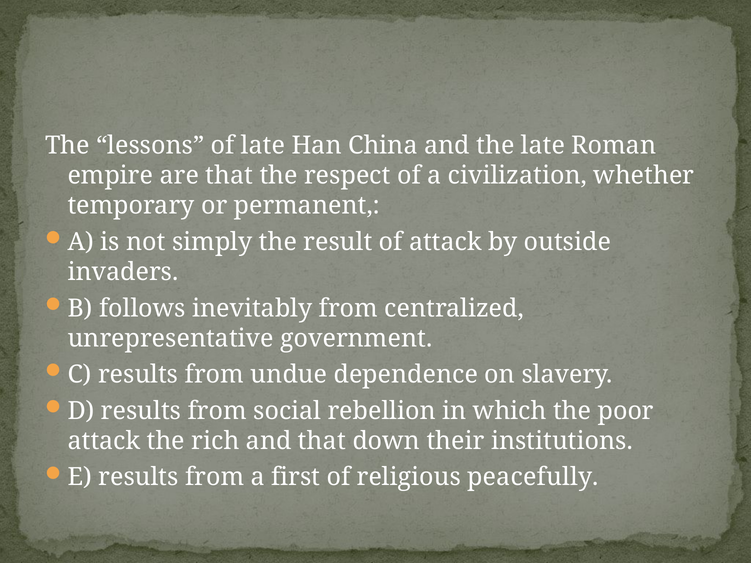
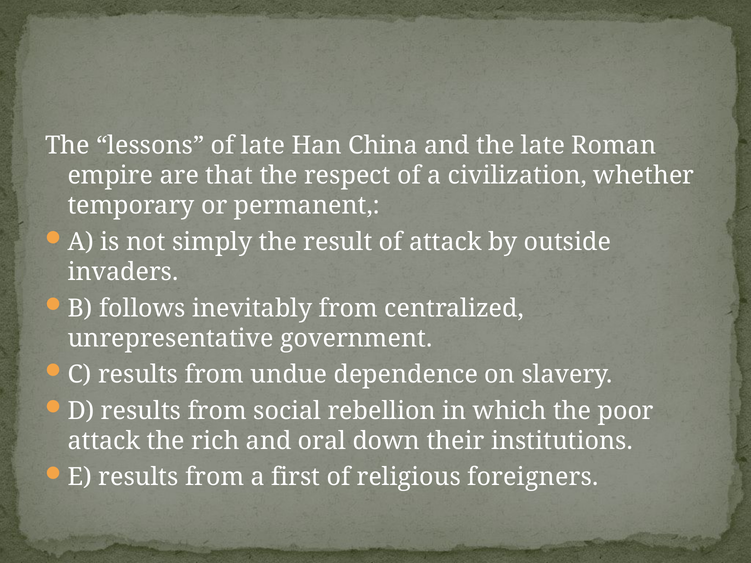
and that: that -> oral (322, 441)
peacefully: peacefully -> foreigners (533, 477)
